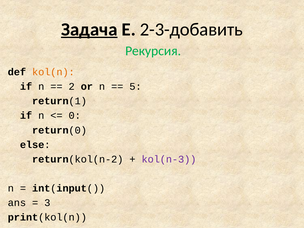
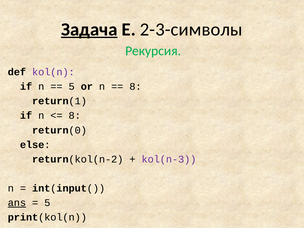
2-3-добавить: 2-3-добавить -> 2-3-символы (191, 29)
kol(n colour: orange -> purple (53, 72)
2: 2 -> 5 (72, 87)
5: 5 -> 8 (135, 87)
0: 0 -> 8 (75, 116)
ans underline: none -> present (17, 203)
3: 3 -> 5 (47, 203)
